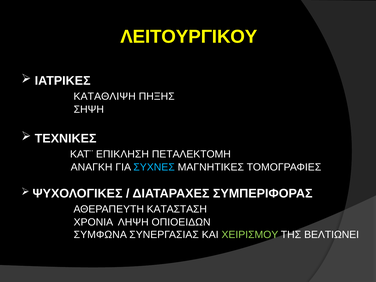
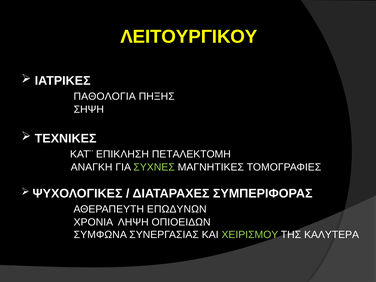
ΚΑΤΑΘΛΙΨΗ: ΚΑΤΑΘΛΙΨΗ -> ΠΑΘΟΛΟΓΙΑ (105, 96)
ΣΥΧΝΕΣ colour: light blue -> light green (154, 167)
ΚΑΤΑΣΤΑΣΗ: ΚΑΤΑΣΤΑΣΗ -> ΕΠΩΔΥΝΩΝ (177, 209)
ΒΕΛΤΙΩΝΕΙ: ΒΕΛΤΙΩΝΕΙ -> ΚΑΛΥΤΕΡΑ (332, 235)
